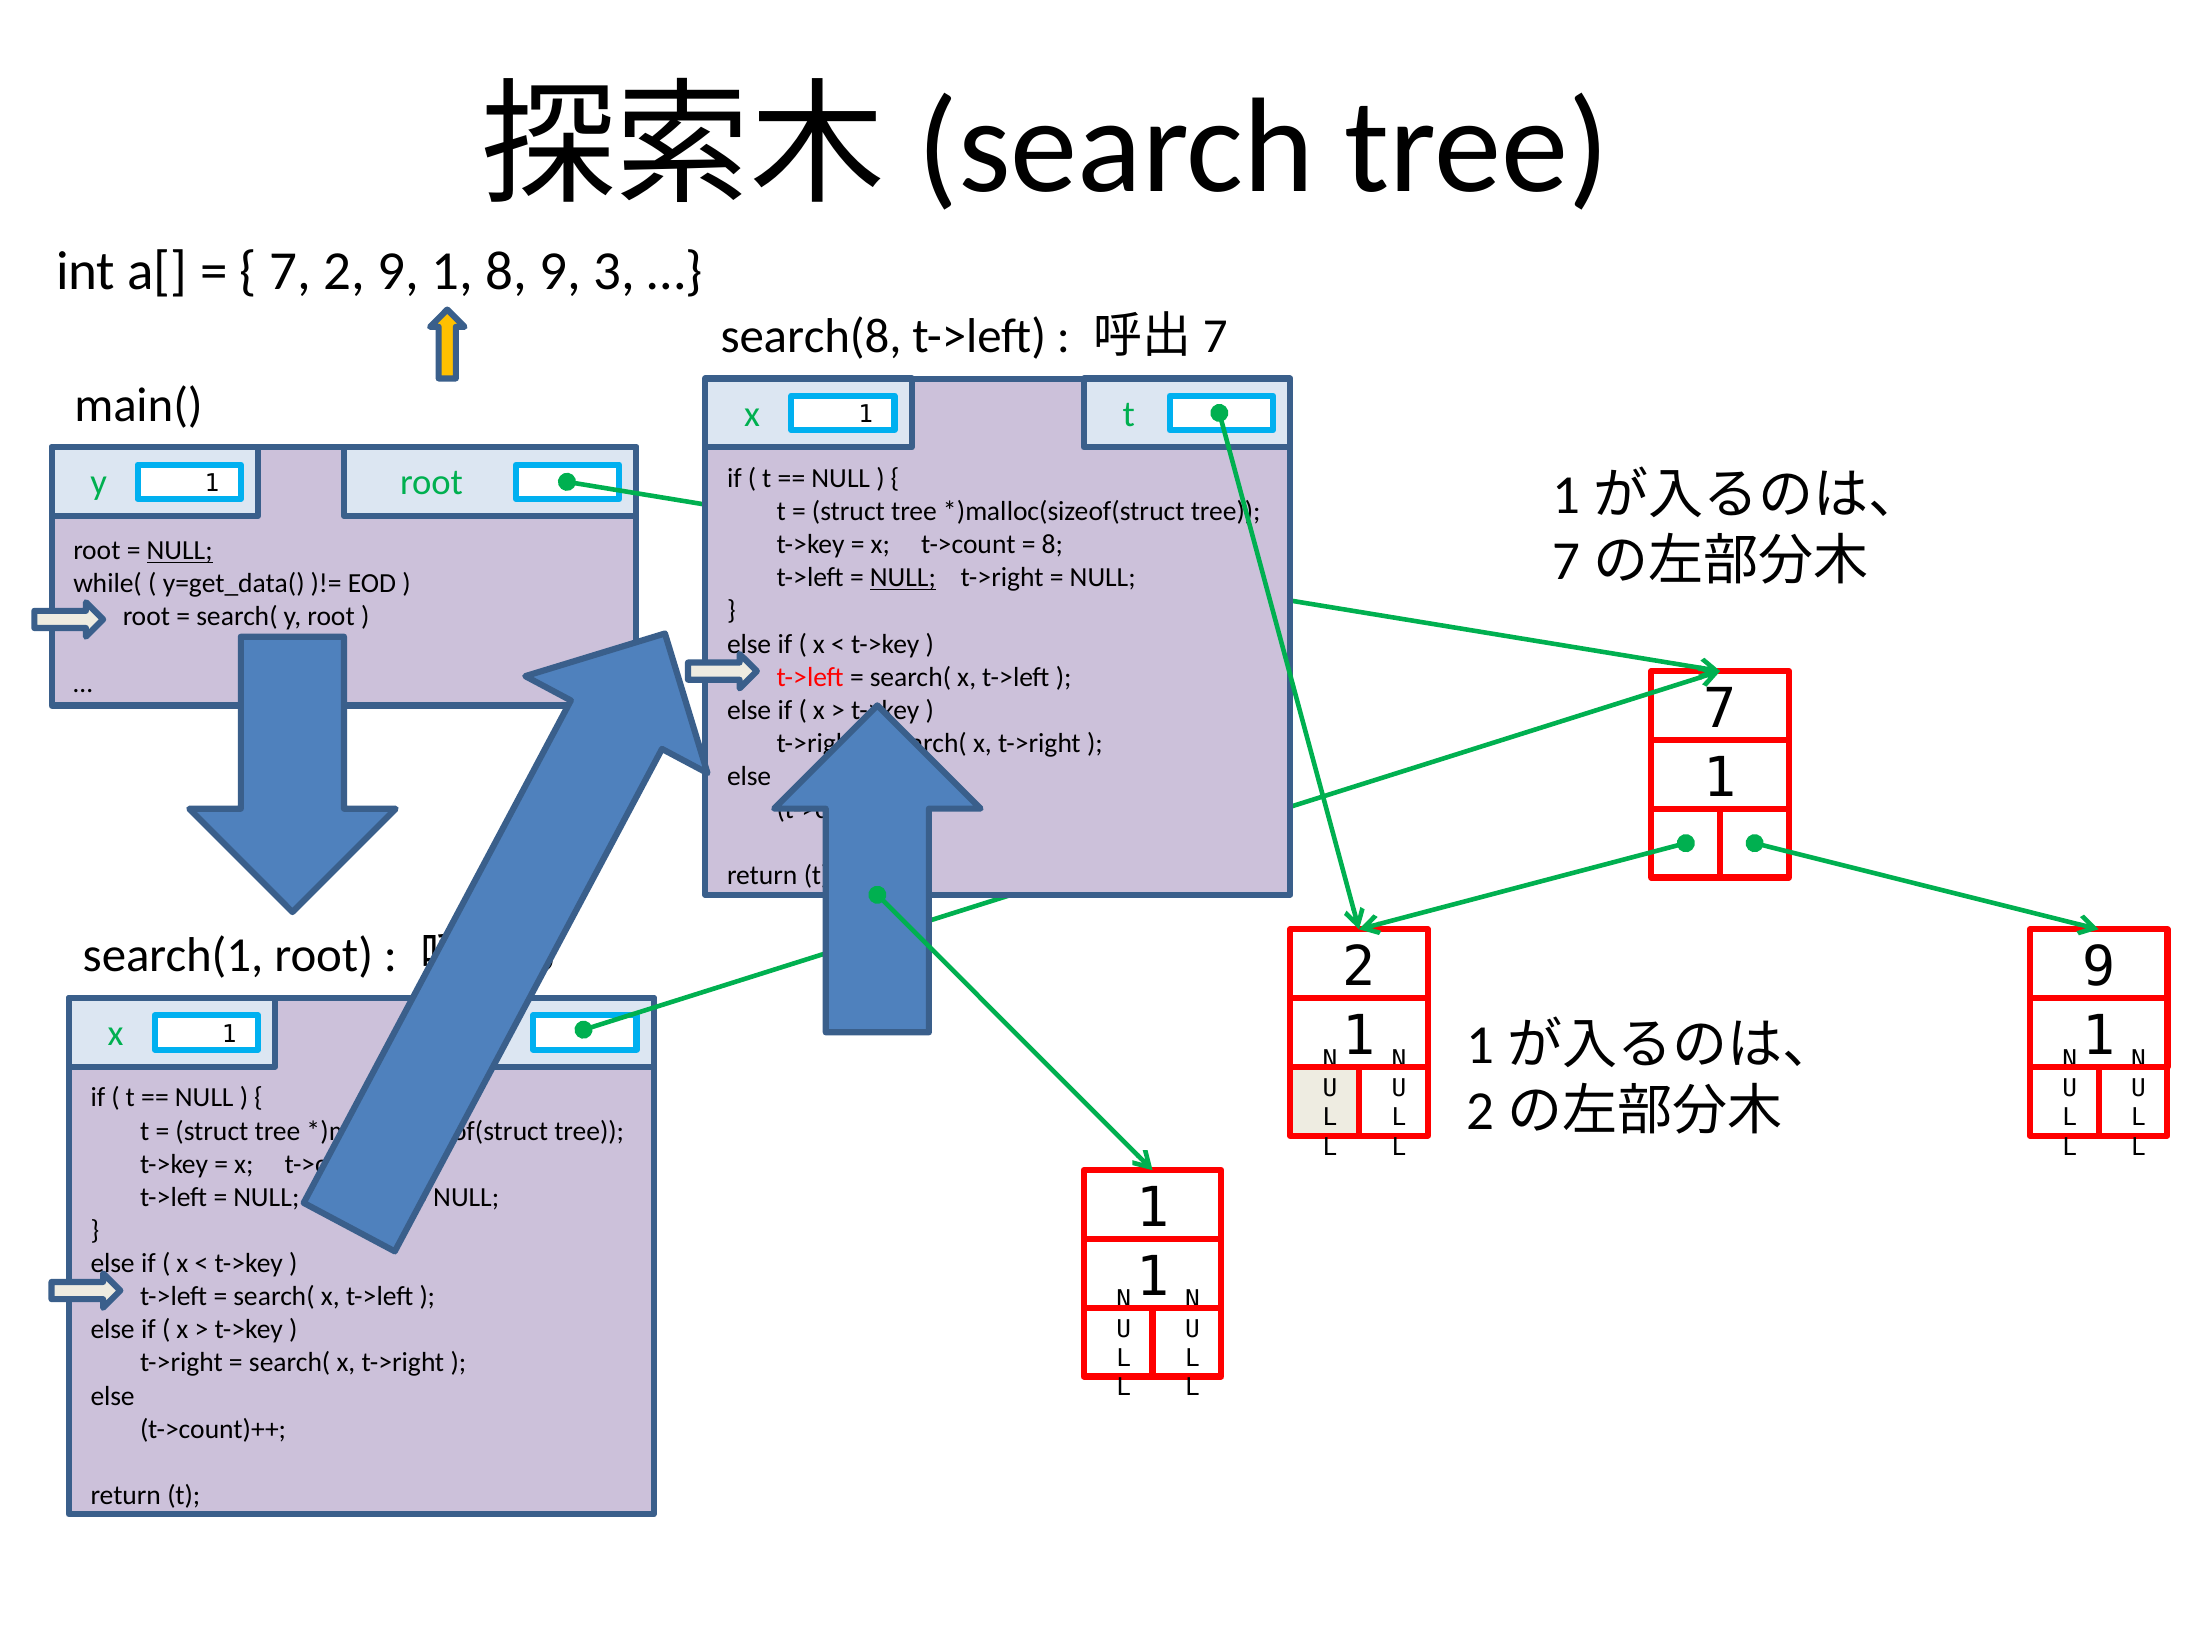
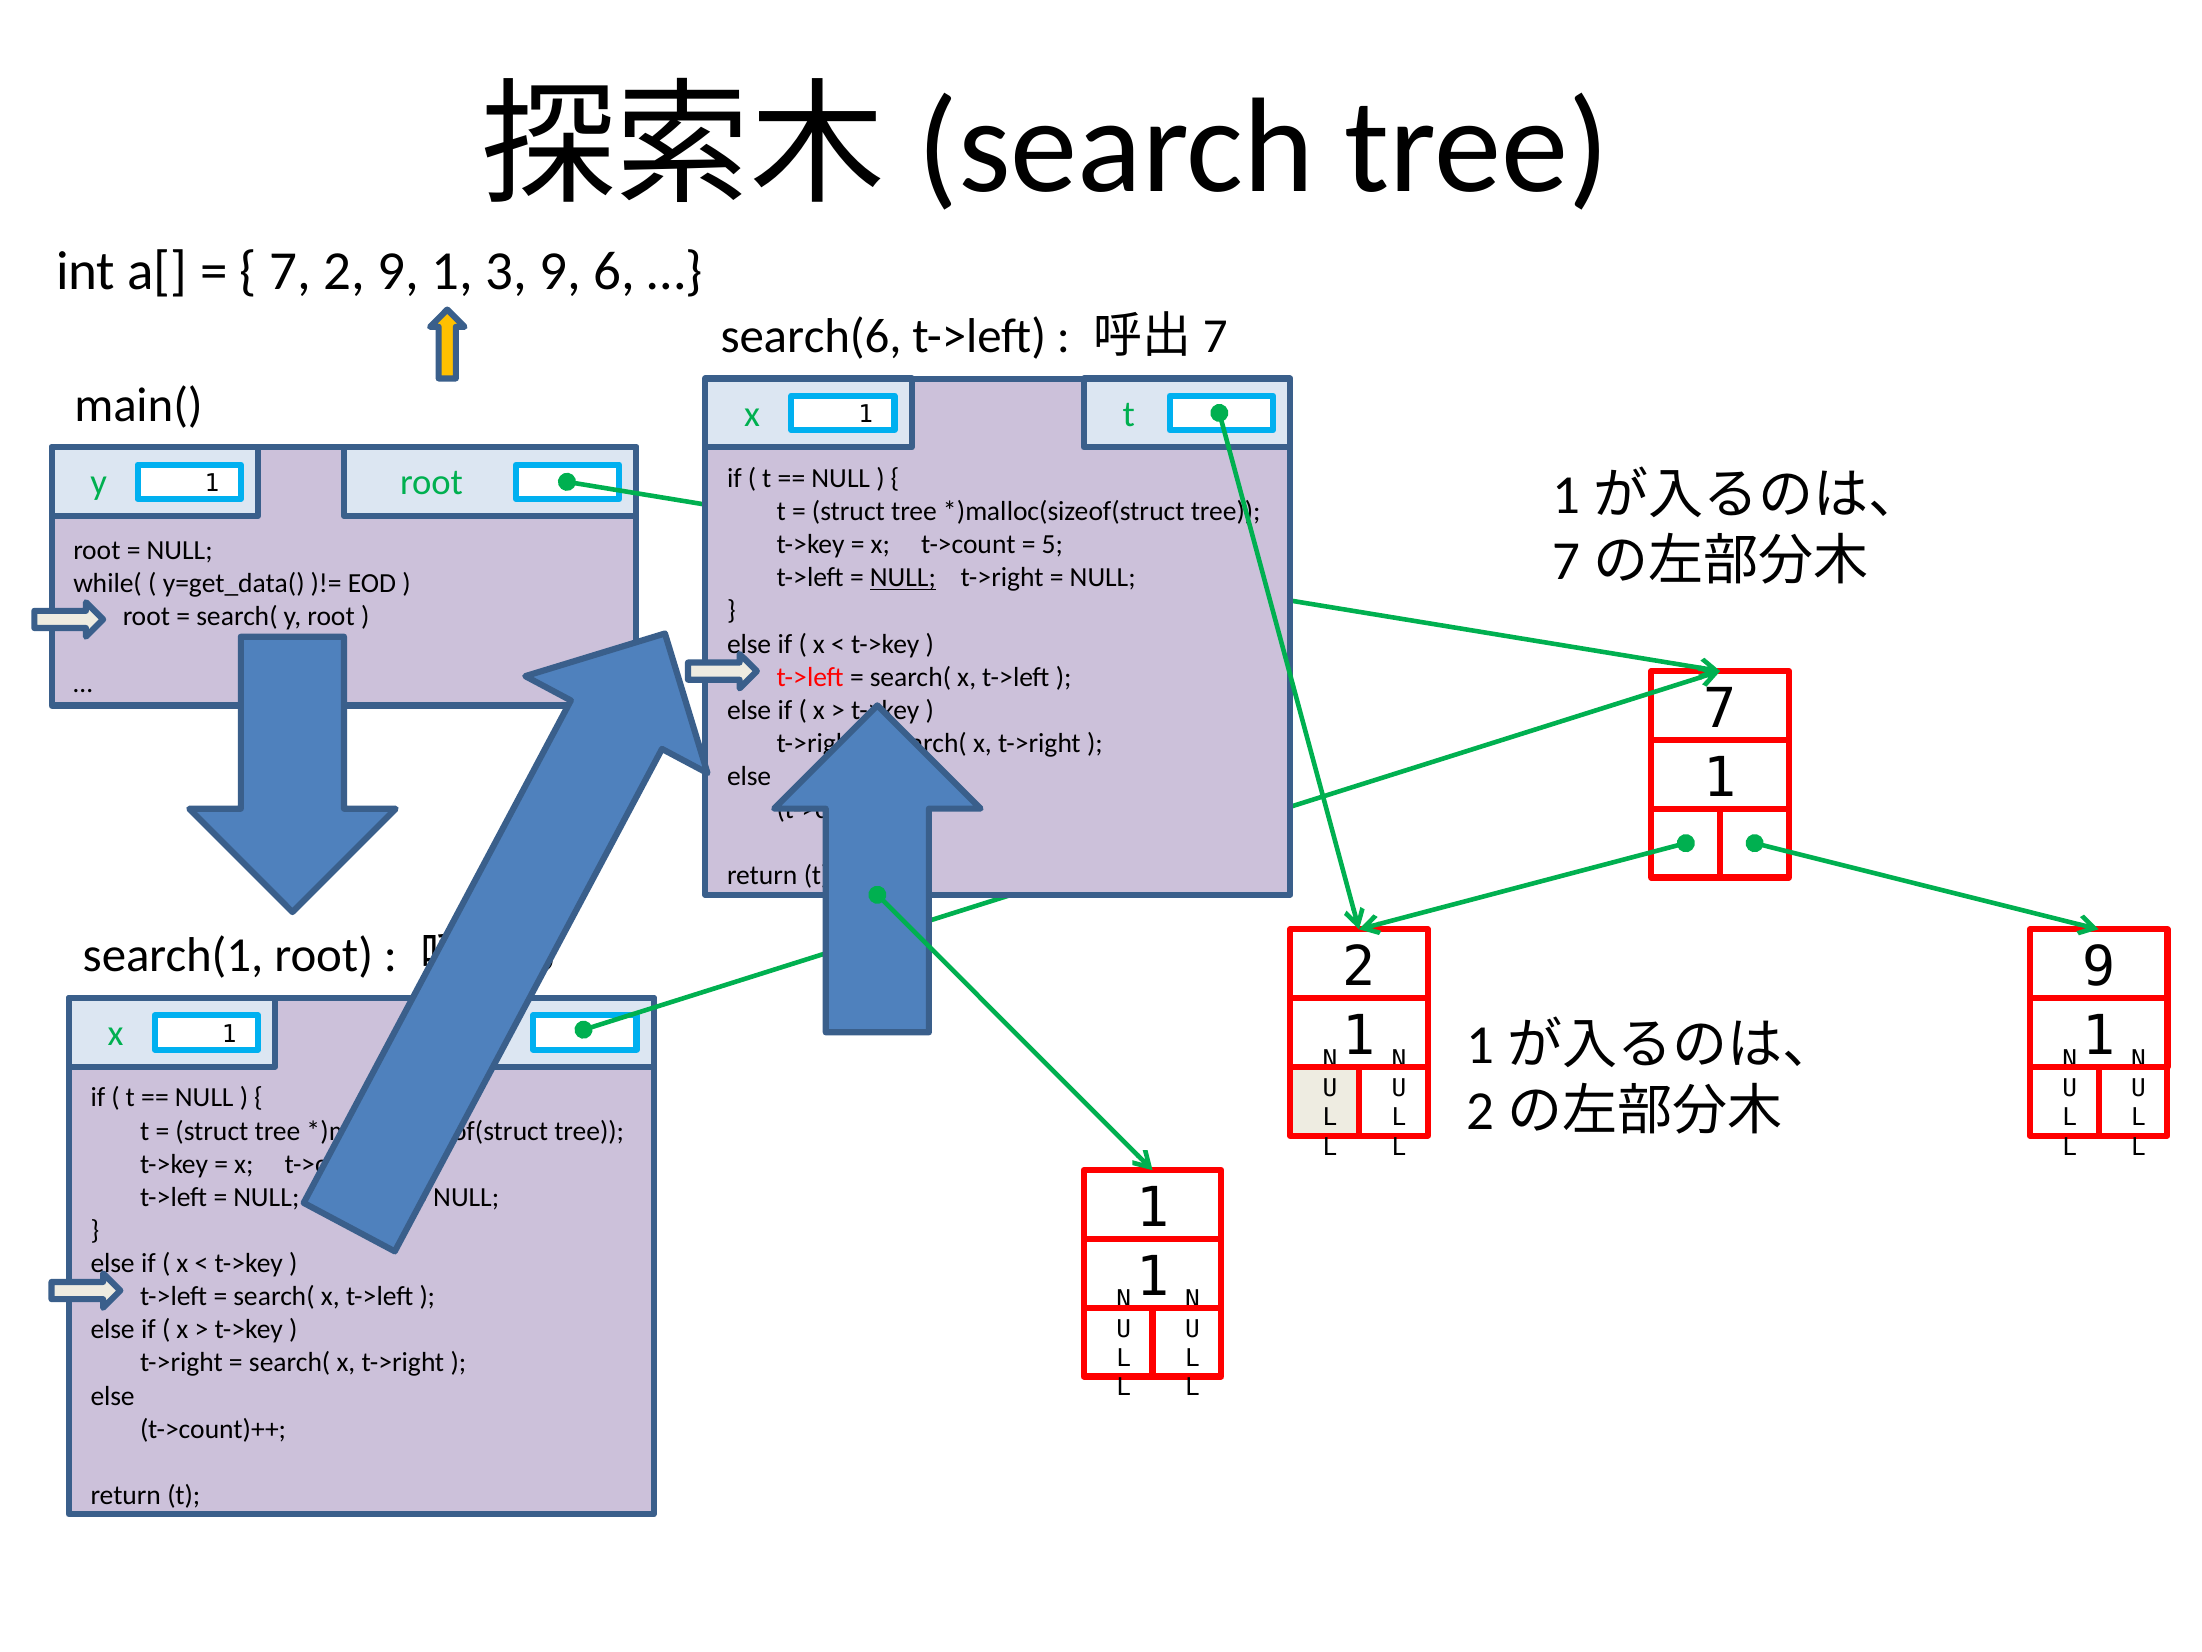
1 8: 8 -> 3 (506, 271)
3: 3 -> 6 (614, 271)
search(8: search(8 -> search(6 (811, 336)
8: 8 -> 5 (1052, 544)
NULL underline: present -> none (180, 550)
